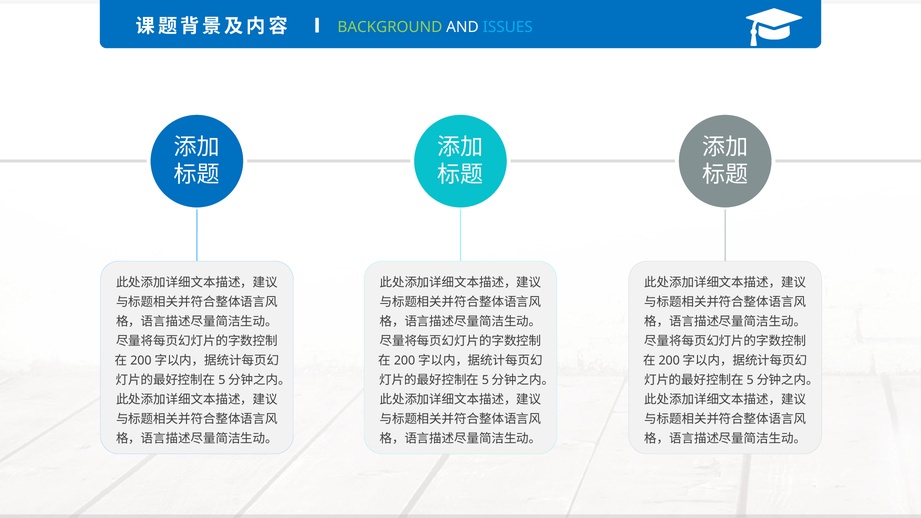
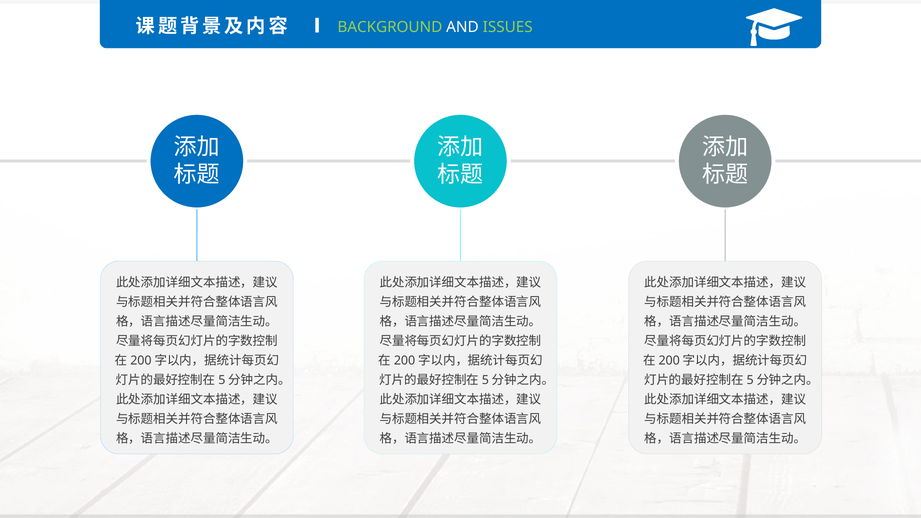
ISSUES colour: light blue -> light green (508, 27)
